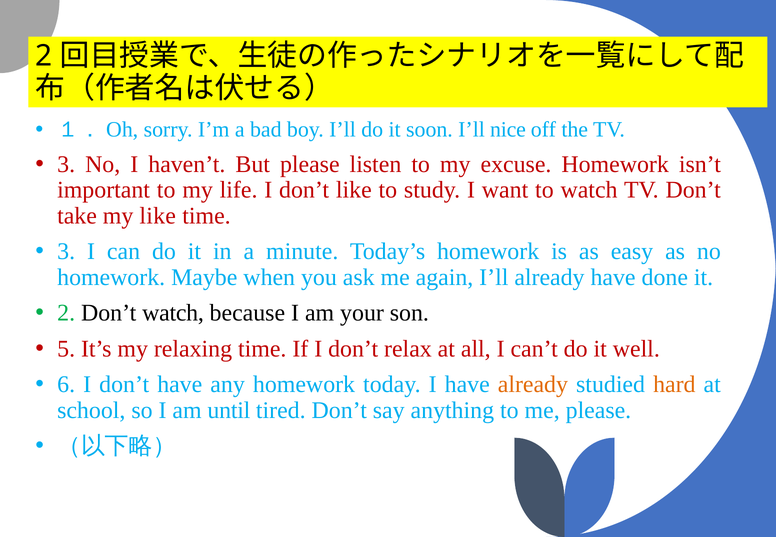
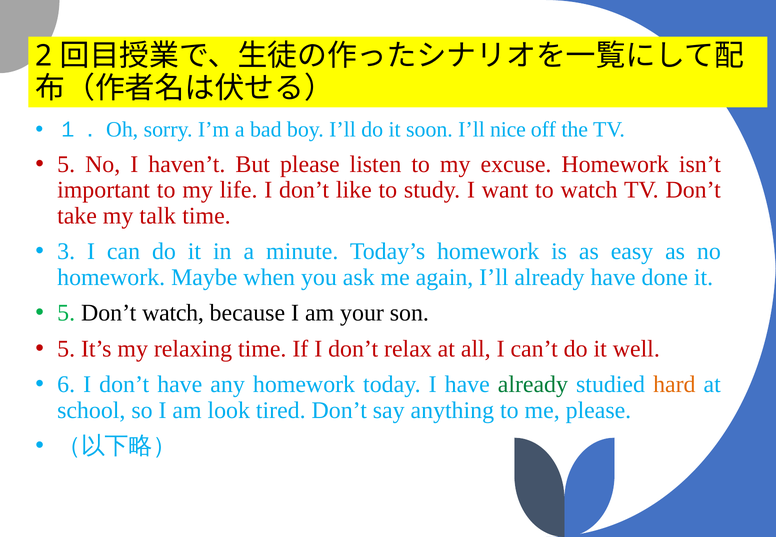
3: 3 -> 5 (66, 164)
my like: like -> talk (158, 216)
2: 2 -> 5 (66, 313)
already colour: orange -> green (533, 385)
until: until -> look (229, 410)
